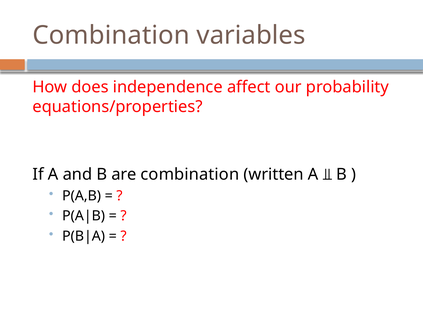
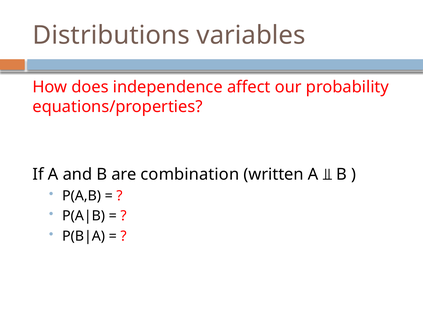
Combination: Combination -> Distributions (111, 35)
